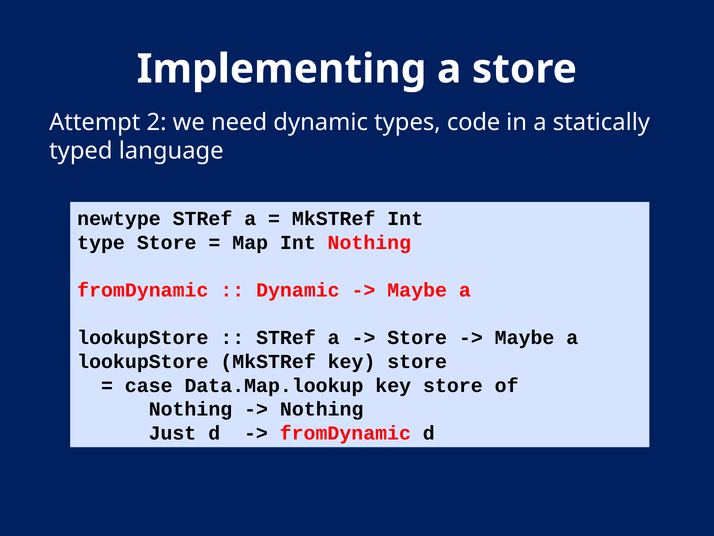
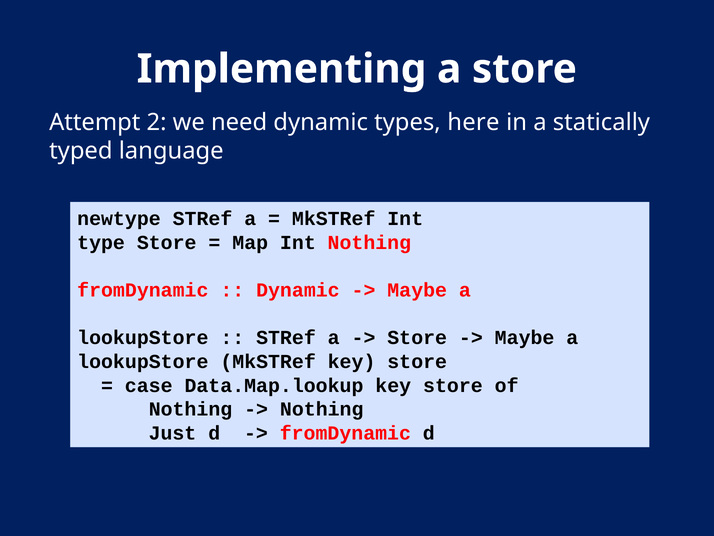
code: code -> here (473, 122)
